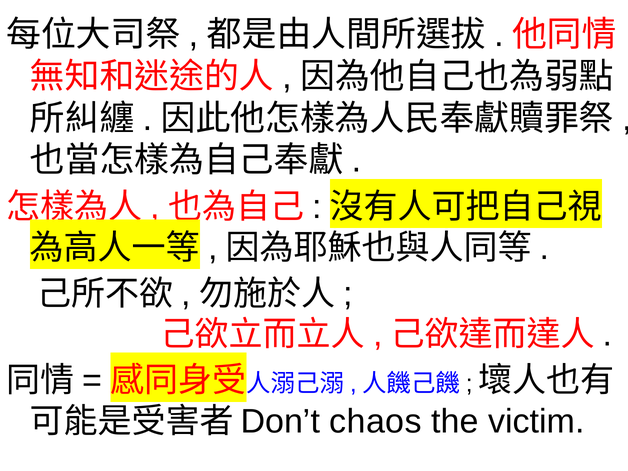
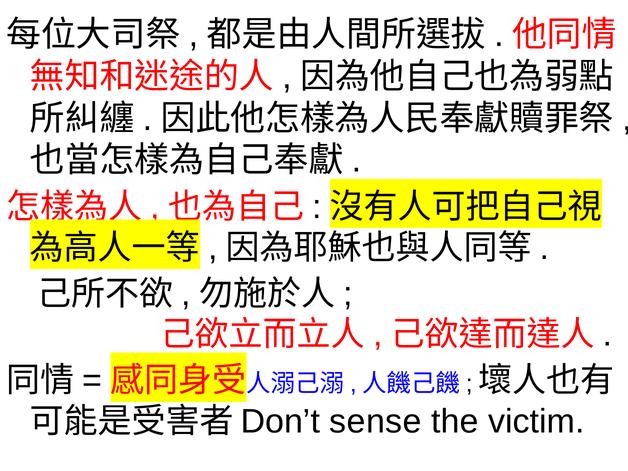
chaos: chaos -> sense (376, 422)
